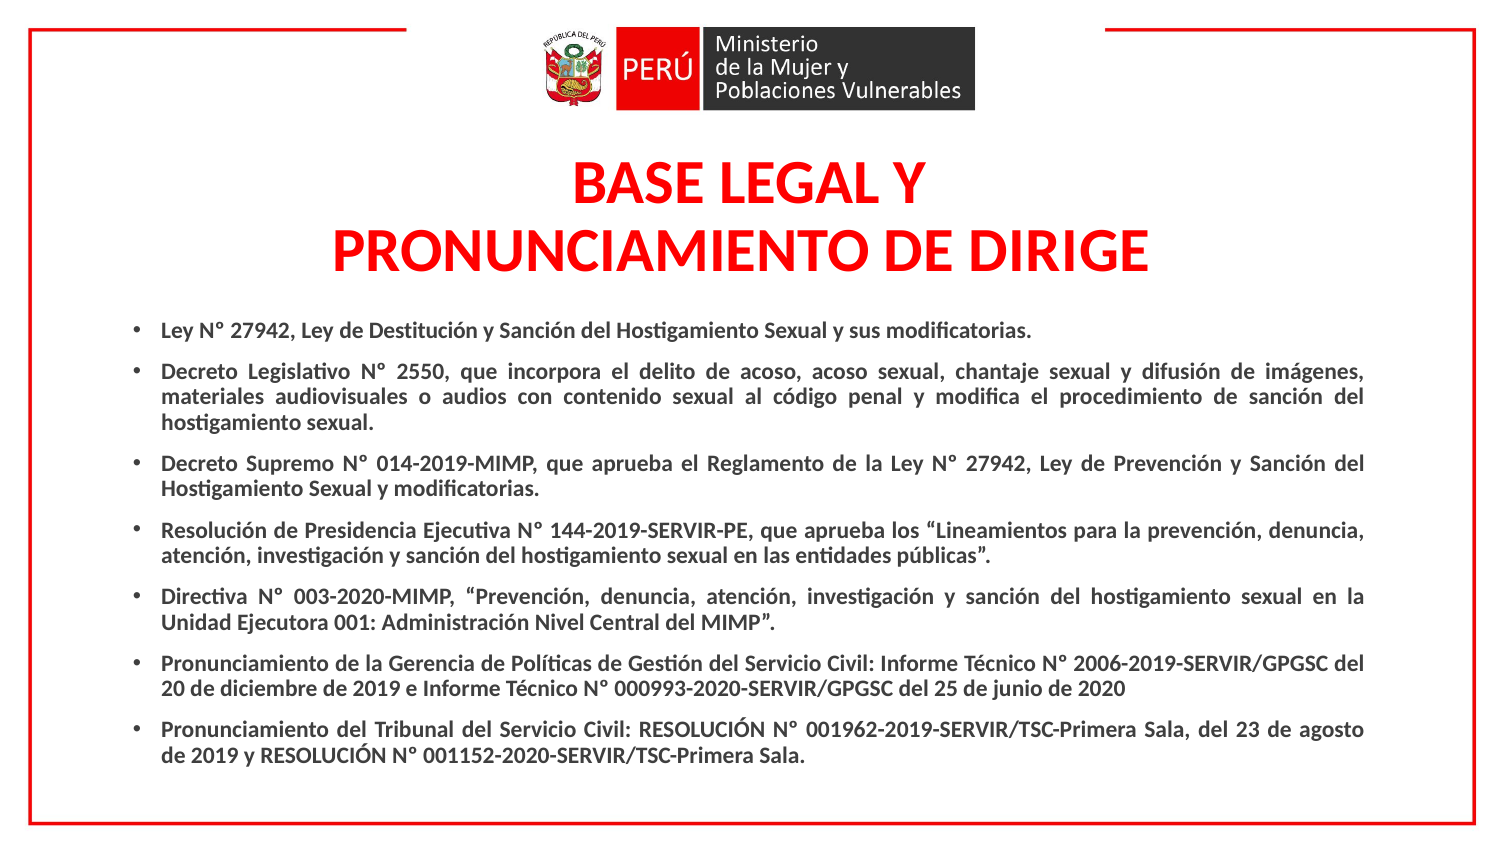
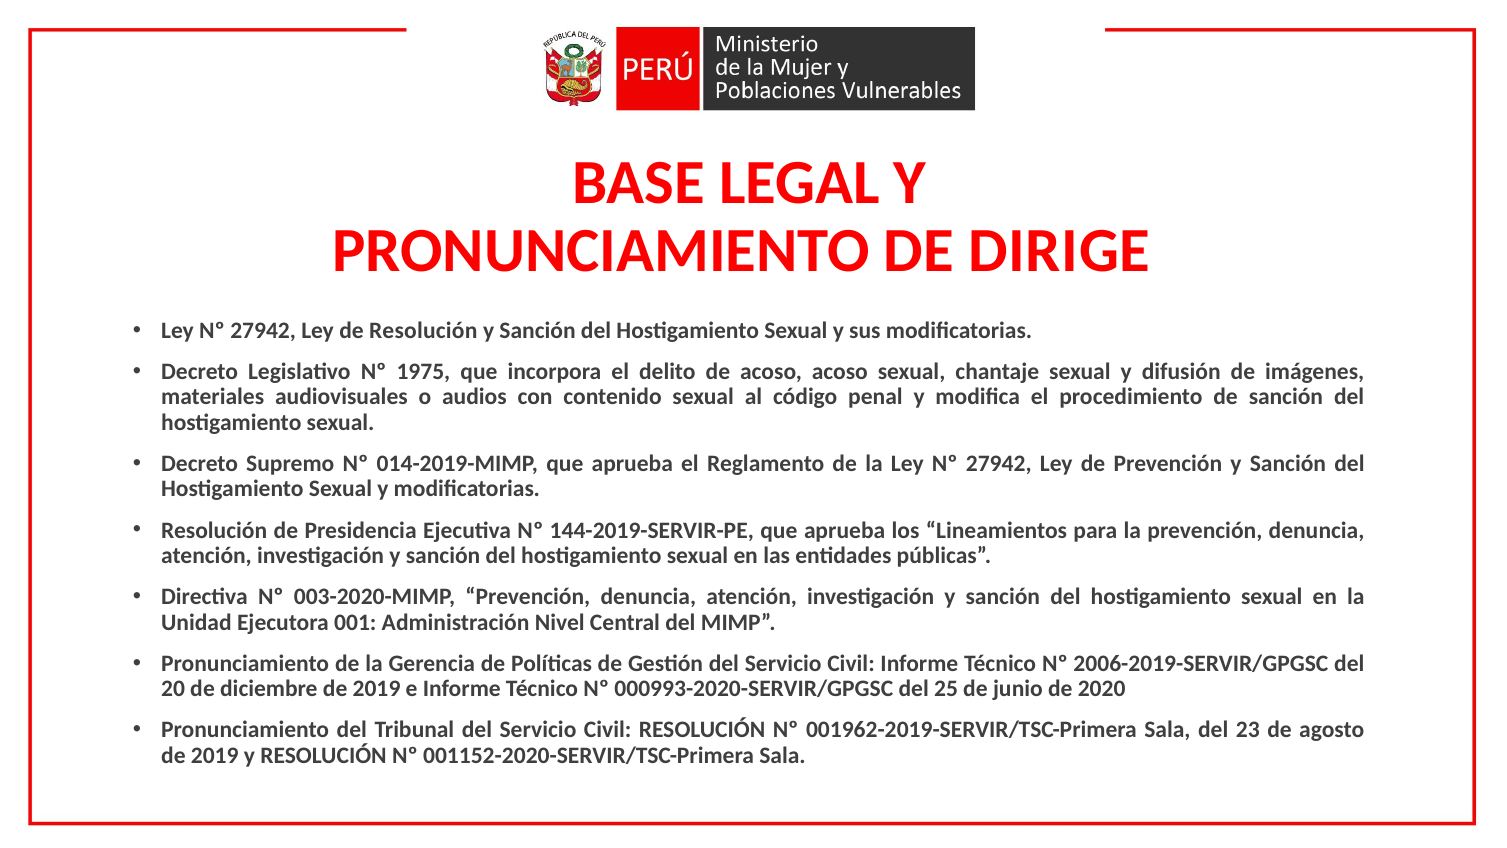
de Destitución: Destitución -> Resolución (423, 330)
2550: 2550 -> 1975 (423, 371)
